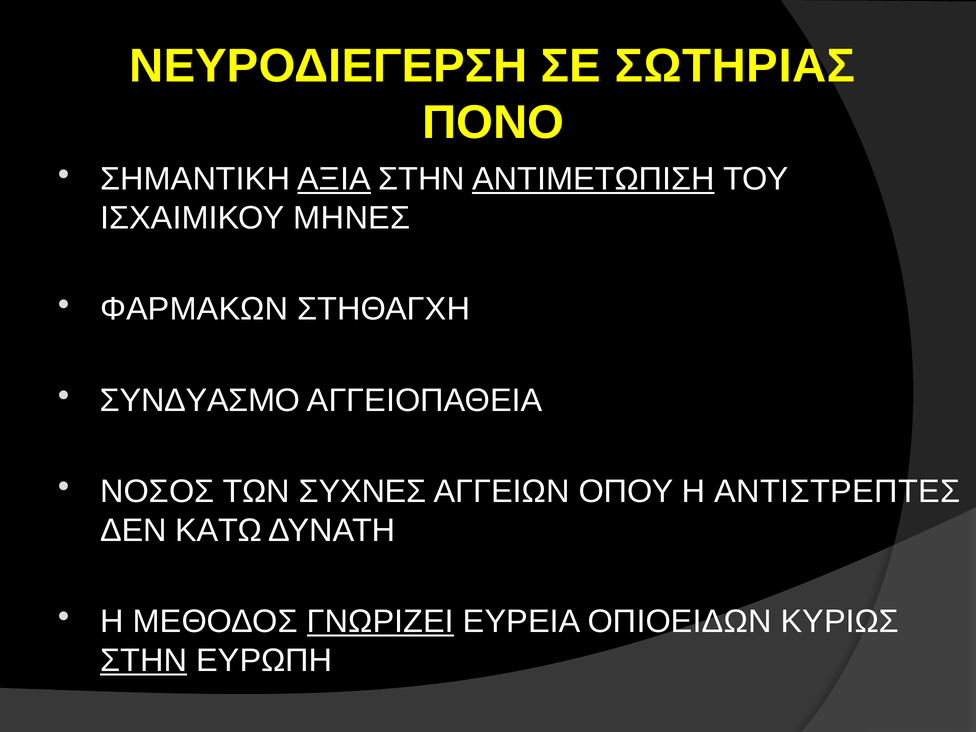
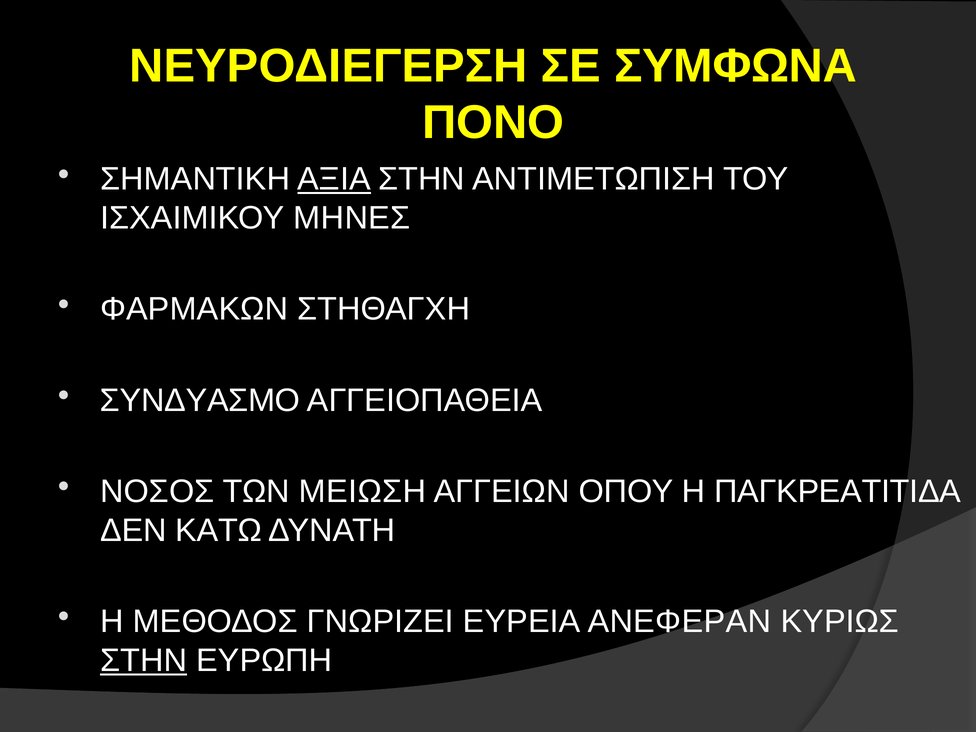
ΣΩΤΗΡΙΑΣ: ΣΩΤΗΡΙΑΣ -> ΣΥΜΦΩΝΑ (736, 66)
ΑΝΤΙΜΕΤΩΠΙΣΗ underline: present -> none (593, 179)
ΣΥΧΝΕΣ: ΣΥΧΝΕΣ -> ΜΕΙΩΣΗ (362, 491)
ΑΝΤΙΣΤΡΕΠΤΕΣ: ΑΝΤΙΣΤΡΕΠΤΕΣ -> ΠΑΓΚΡΕΑΤΙΤΙΔΑ (838, 491)
ΓΝΩΡΙΖΕΙ underline: present -> none (380, 621)
ΟΠΙΟΕΙΔΩΝ: ΟΠΙΟΕΙΔΩΝ -> ΑΝΕΦΕΡΑΝ (679, 621)
